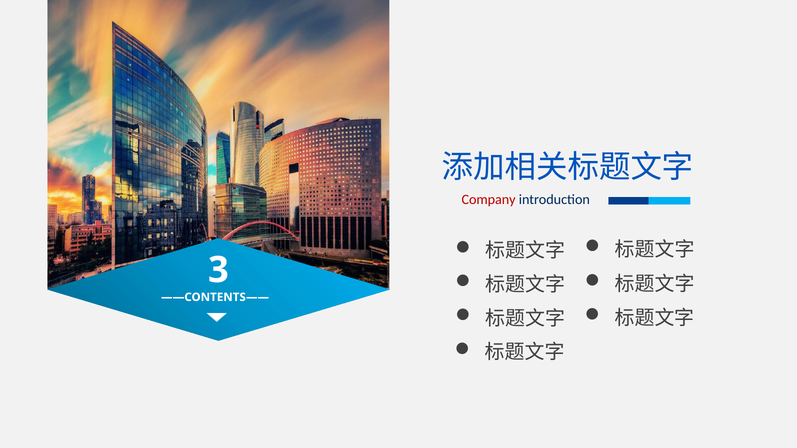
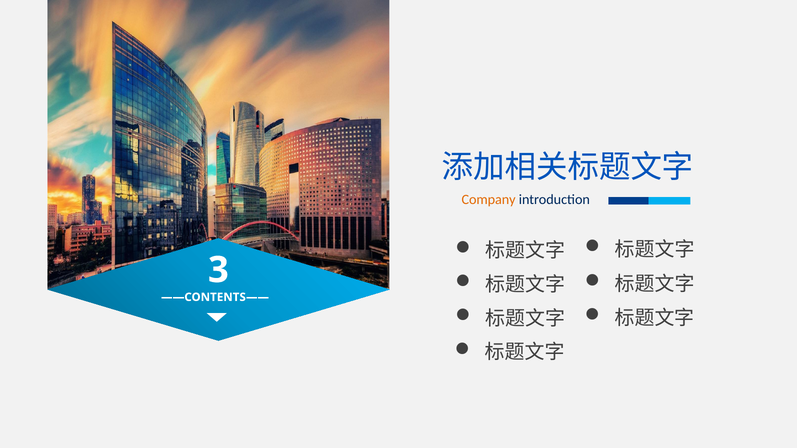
Company colour: red -> orange (489, 200)
